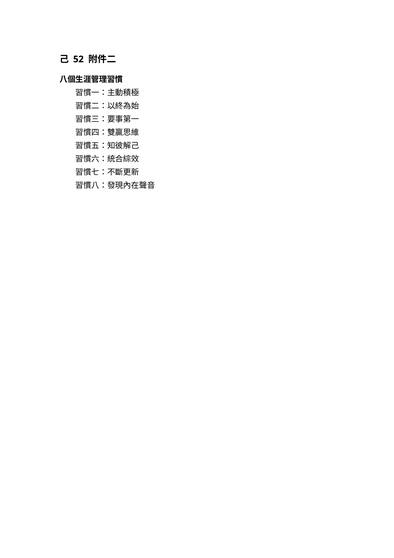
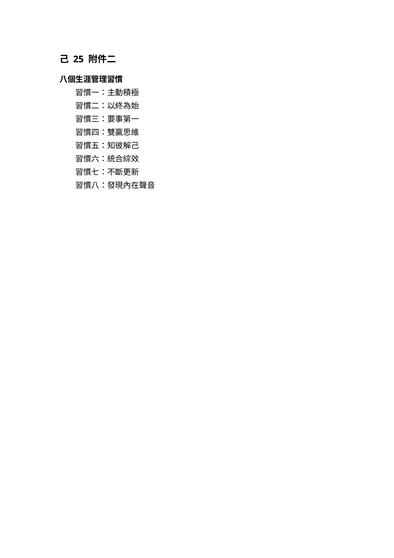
52: 52 -> 25 (78, 59)
